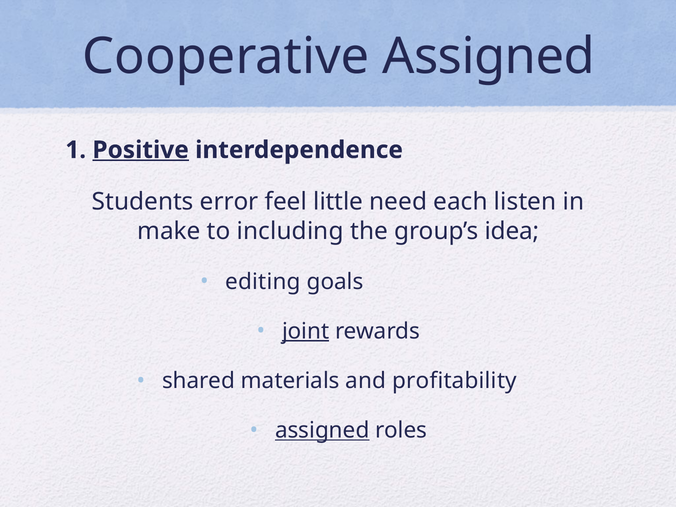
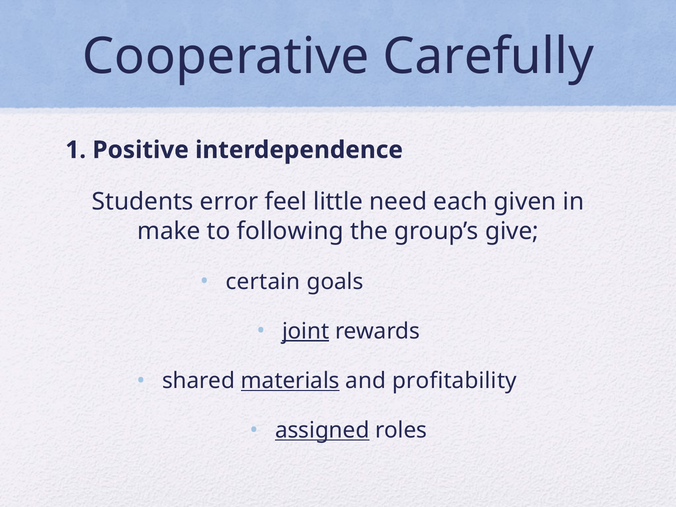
Cooperative Assigned: Assigned -> Carefully (488, 56)
Positive underline: present -> none (141, 150)
listen: listen -> given (525, 202)
including: including -> following (290, 231)
idea: idea -> give (512, 231)
editing: editing -> certain (263, 282)
materials underline: none -> present (290, 381)
